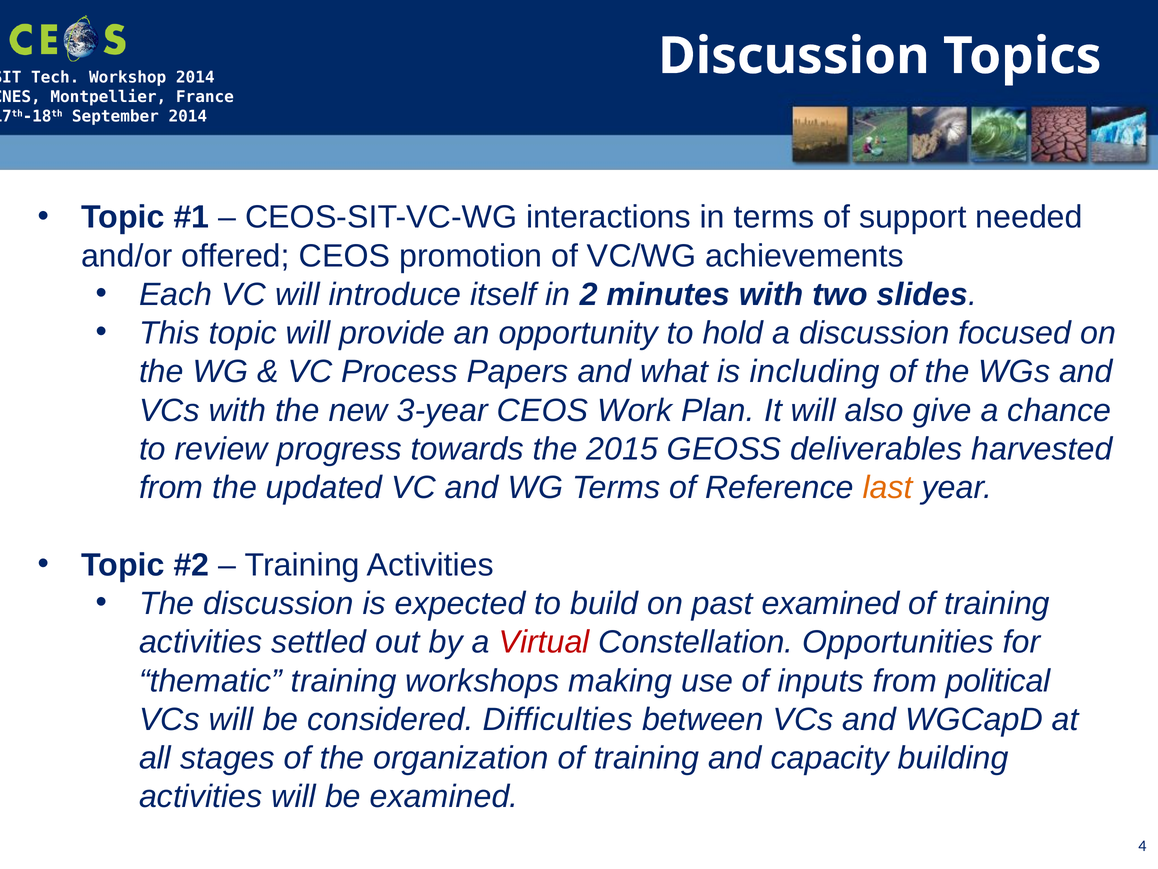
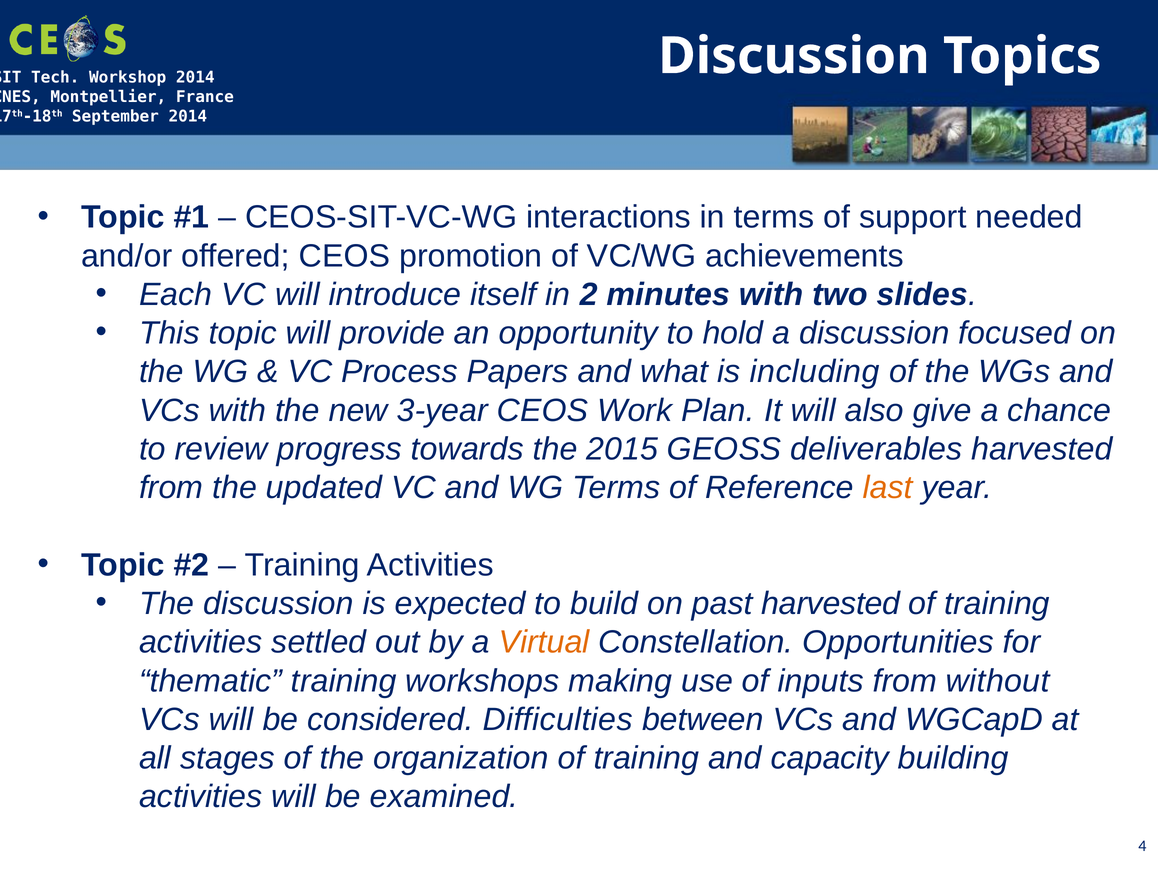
past examined: examined -> harvested (831, 603)
Virtual colour: red -> orange (544, 642)
political: political -> without (998, 681)
